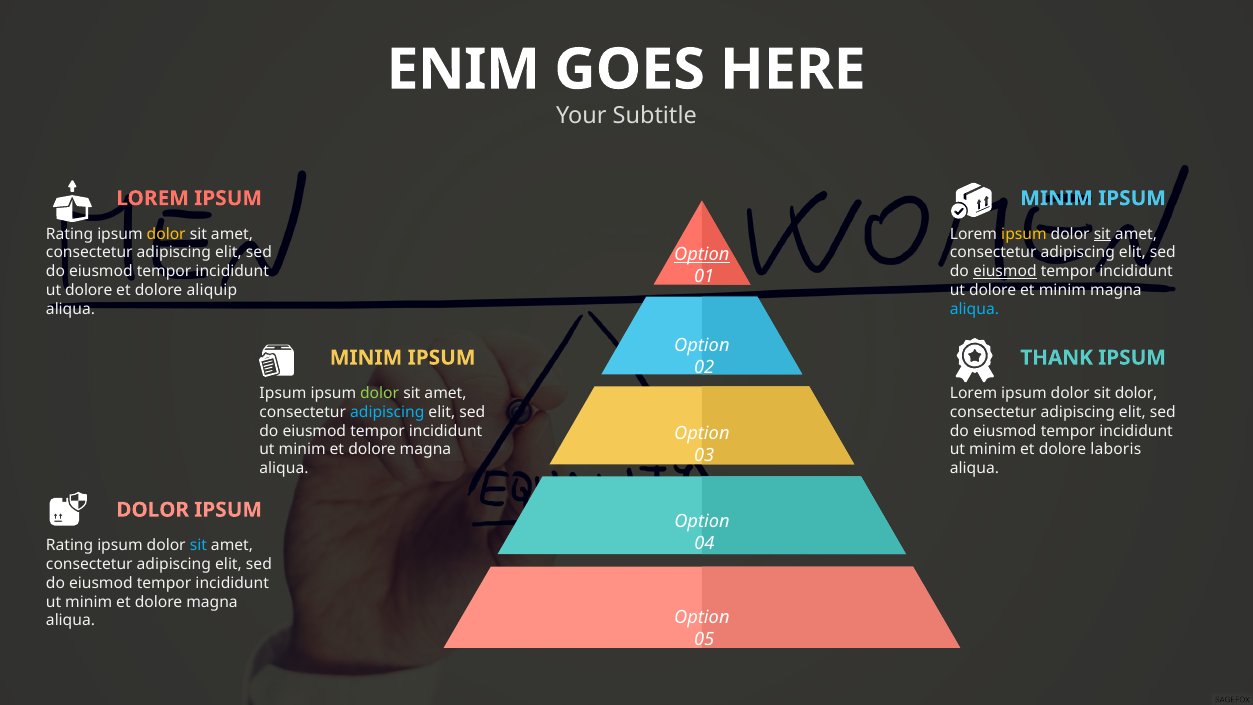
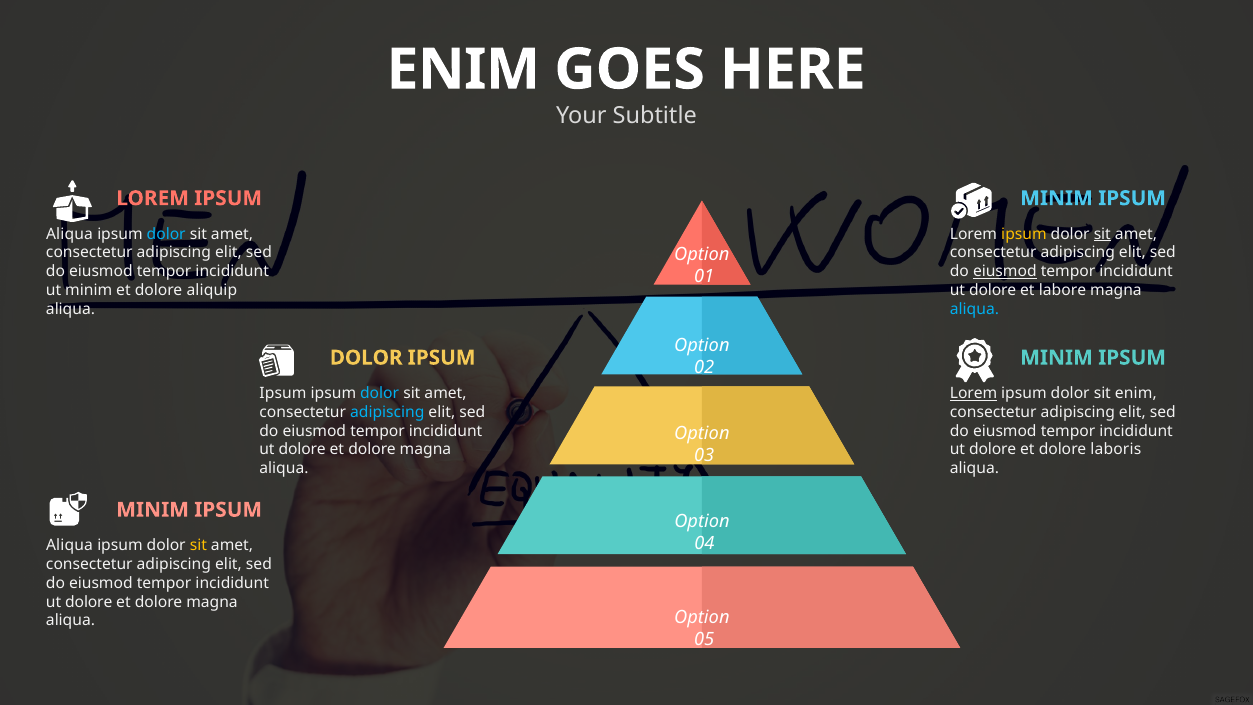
Rating: Rating -> Aliqua (70, 234)
dolor colour: yellow -> light blue (166, 234)
Option underline: present -> none (702, 254)
dolore: dolore -> minim (89, 290)
et minim: minim -> labore (1062, 290)
MINIM: MINIM -> DOLOR (366, 358)
THANK: THANK -> MINIM (1057, 358)
dolor colour: light green -> light blue (380, 393)
Lorem underline: none -> present (974, 393)
sit dolor: dolor -> enim (1136, 393)
minim: minim -> dolore (302, 450)
minim: minim -> dolore (993, 450)
DOLOR: DOLOR -> MINIM (153, 510)
Rating: Rating -> Aliqua (70, 545)
sit colour: light blue -> yellow (198, 545)
minim: minim -> dolore (89, 602)
